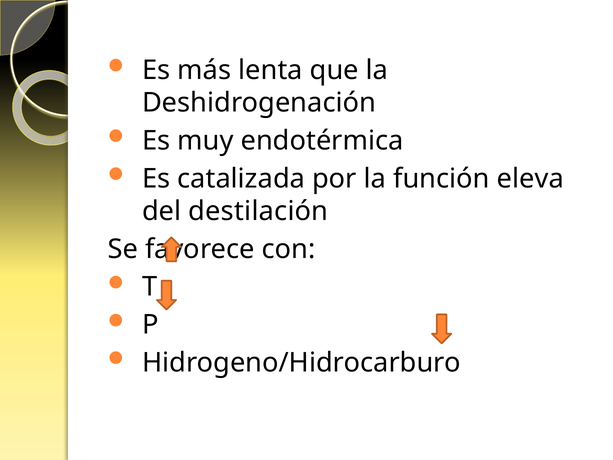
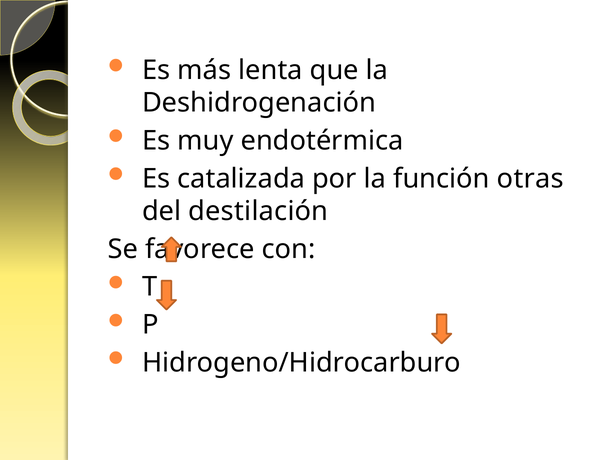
eleva: eleva -> otras (530, 178)
